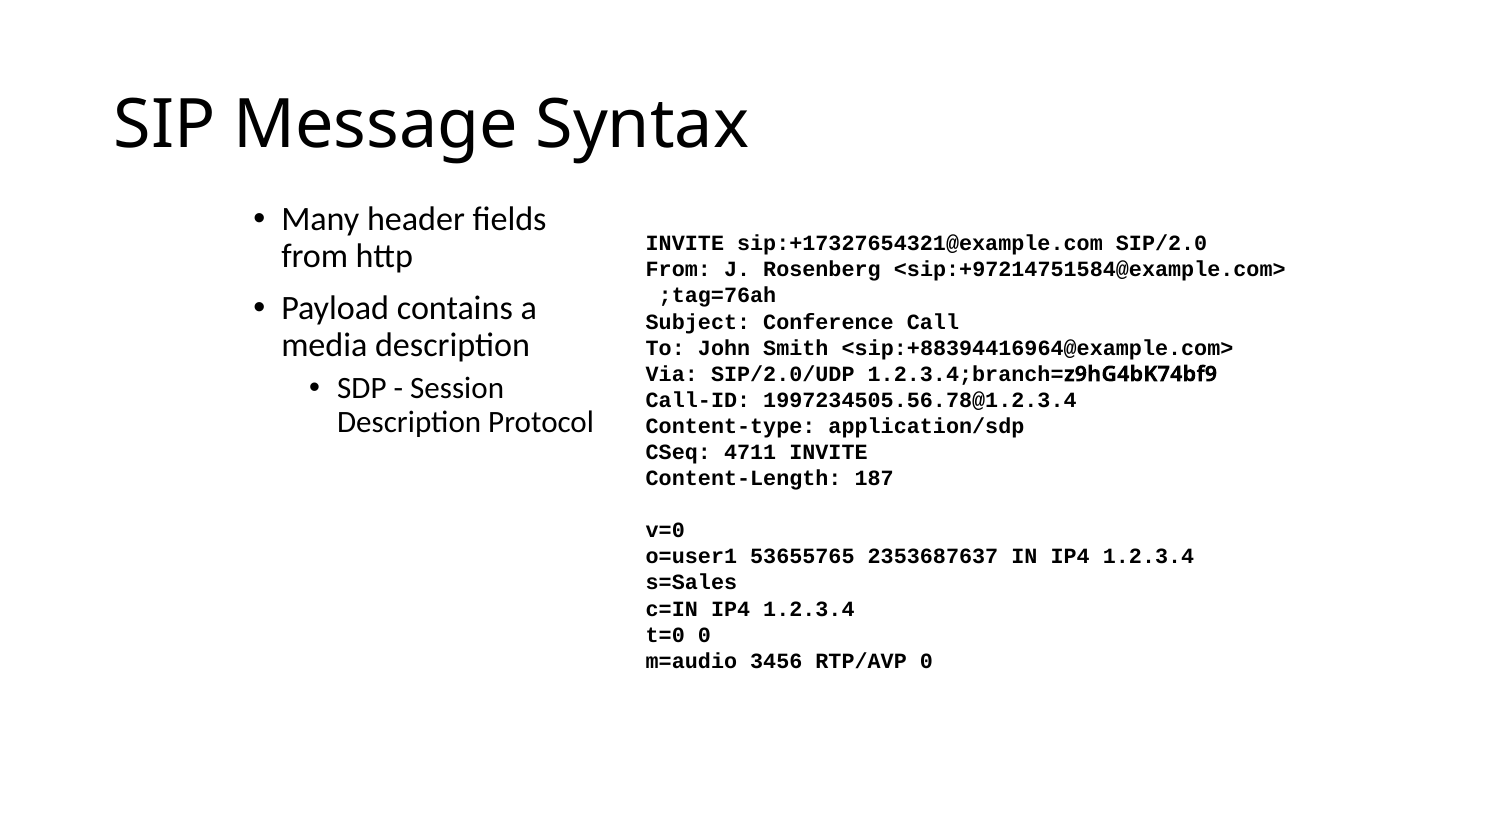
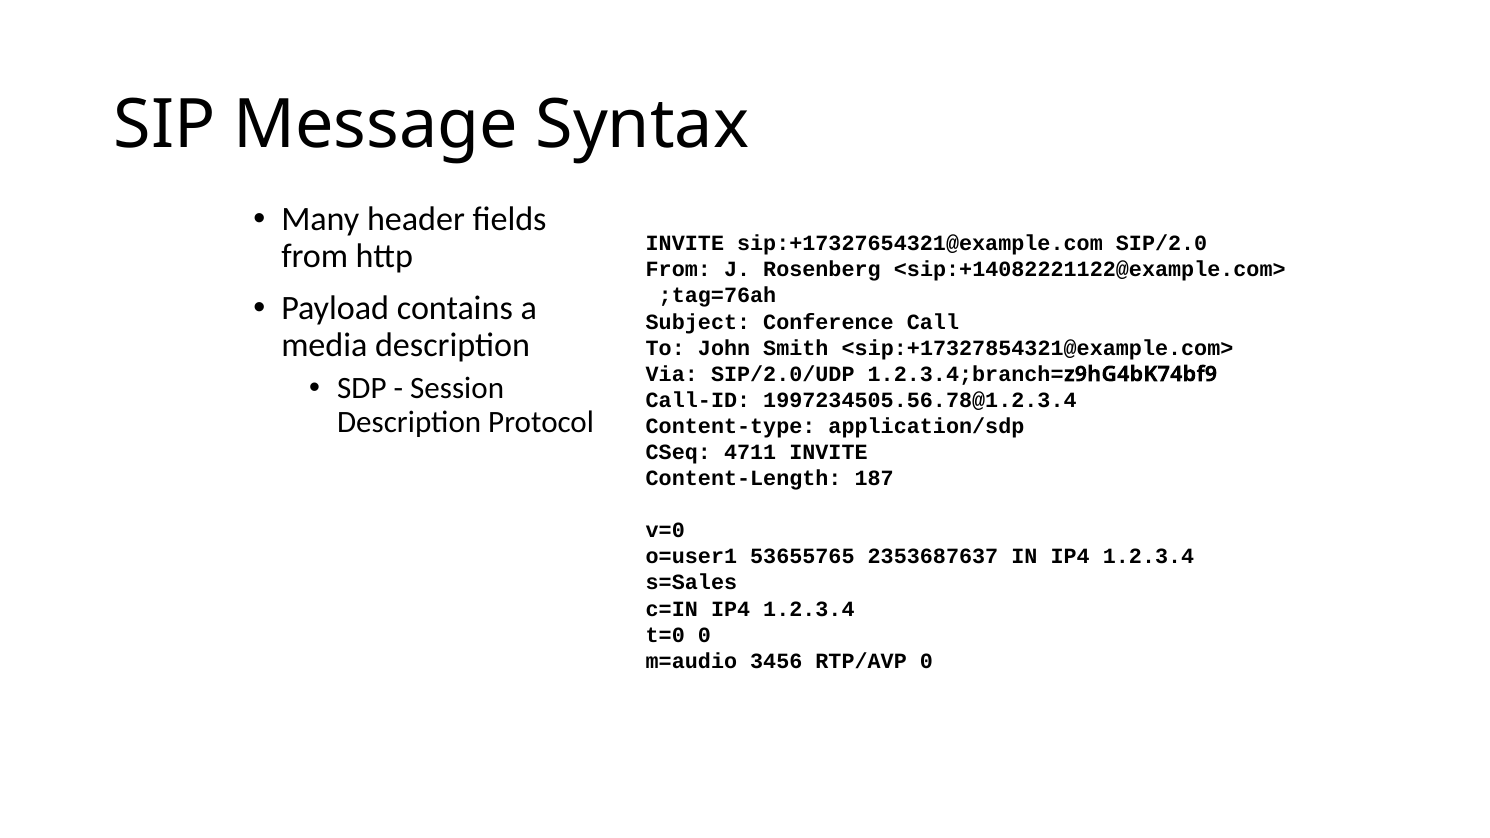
<sip:+97214751584@example.com>: <sip:+97214751584@example.com> -> <sip:+14082221122@example.com> (1090, 270)
<sip:+88394416964@example.com>: <sip:+88394416964@example.com> -> <sip:+17327854321@example.com> (1038, 348)
